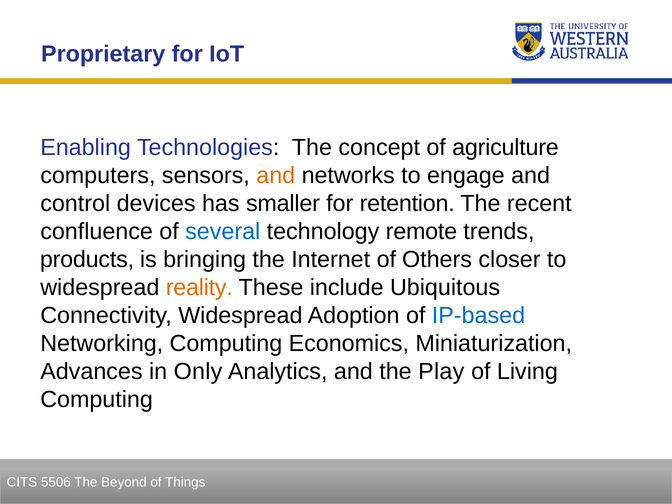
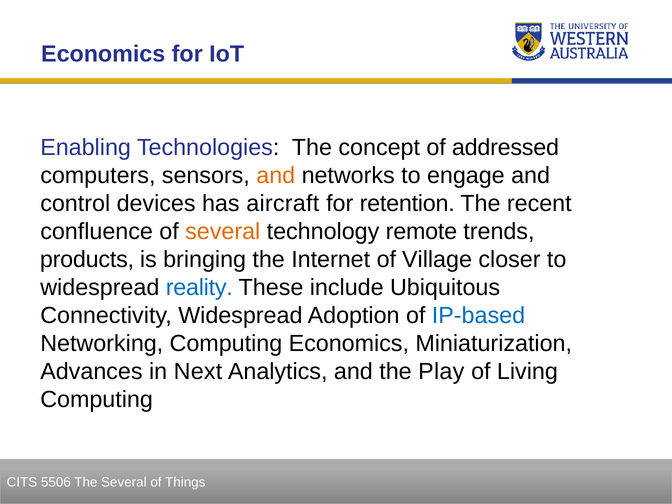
Proprietary: Proprietary -> Economics (103, 54)
agriculture: agriculture -> addressed (505, 148)
smaller: smaller -> aircraft (283, 204)
several colour: blue -> orange (223, 232)
Others: Others -> Village (437, 260)
reality colour: orange -> blue (199, 288)
Only: Only -> Next (198, 372)
The Beyond: Beyond -> Several (124, 483)
